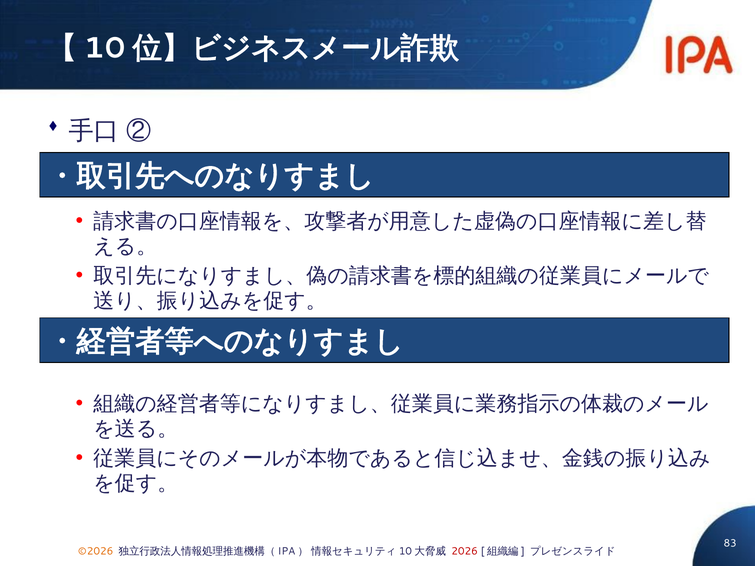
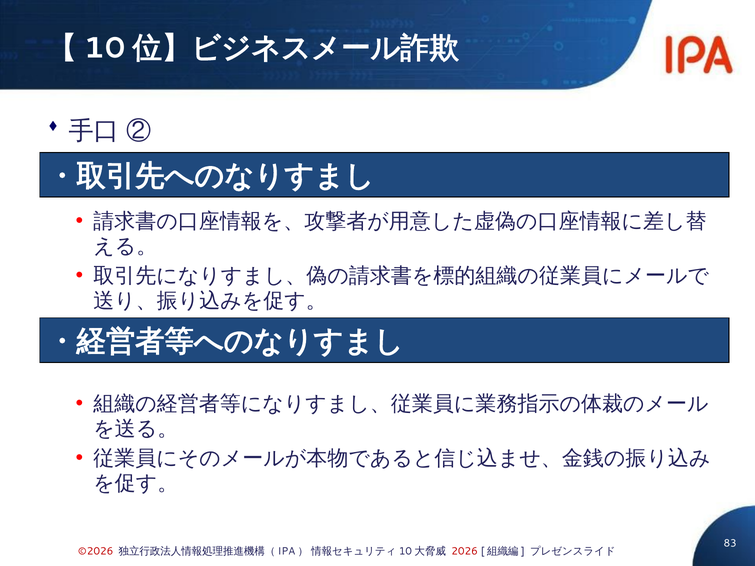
©2026 colour: orange -> red (96, 552)
